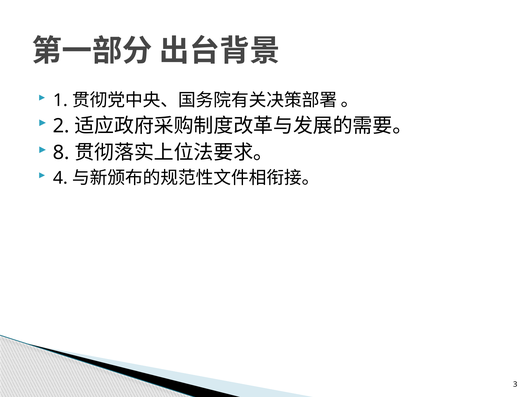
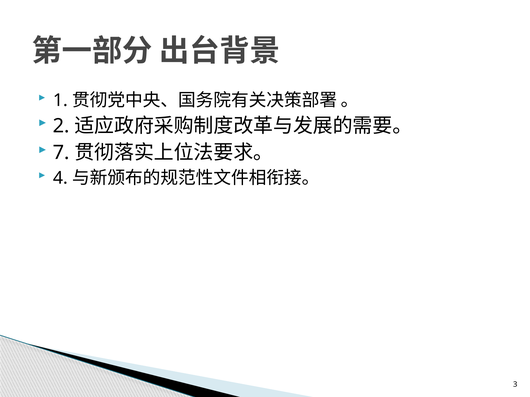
8: 8 -> 7 (61, 153)
